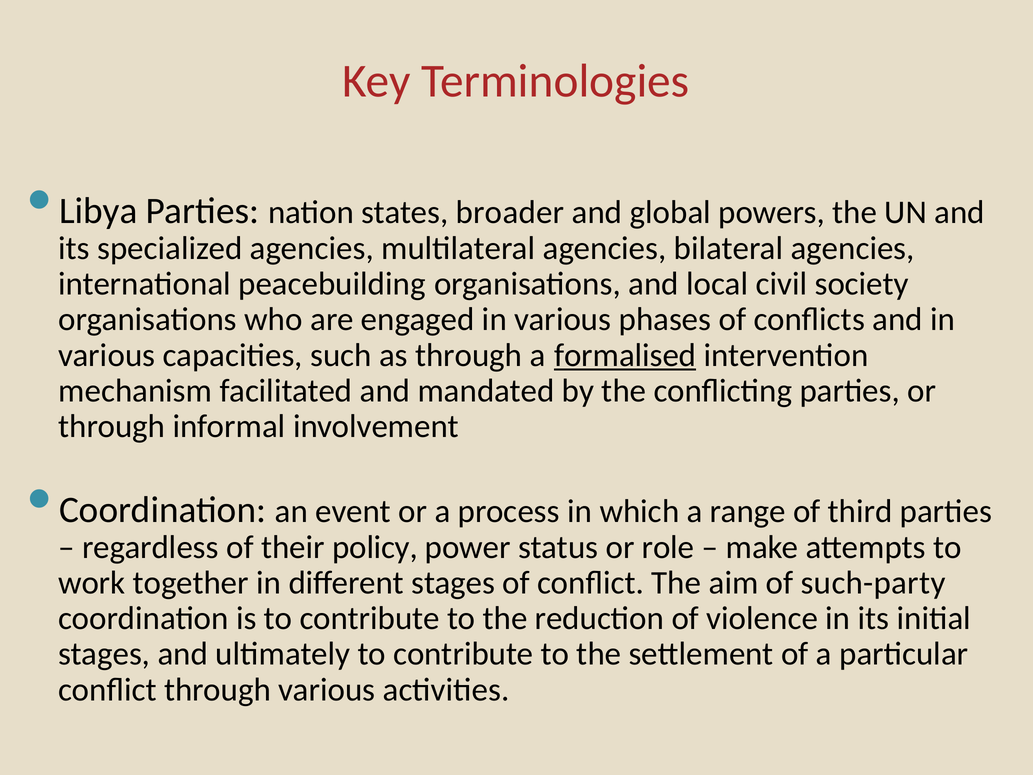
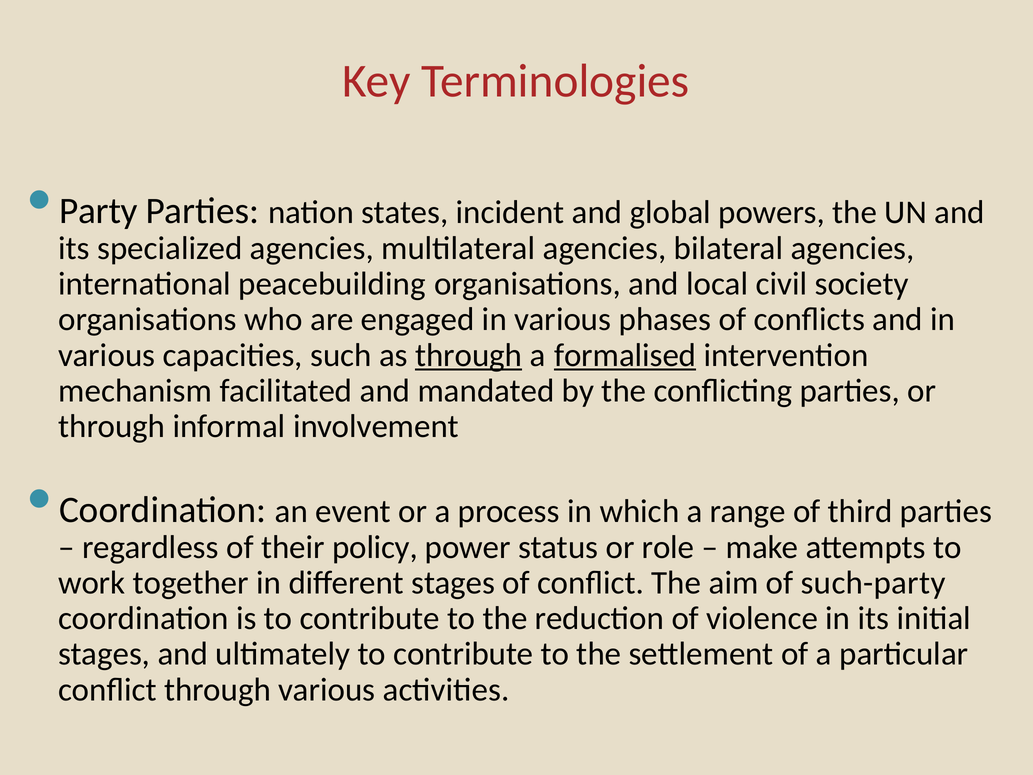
Libya: Libya -> Party (98, 211)
broader: broader -> incident (510, 212)
through underline: none -> present (469, 355)
